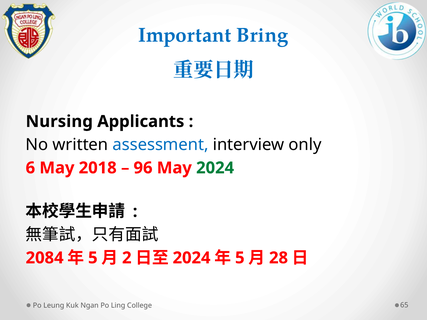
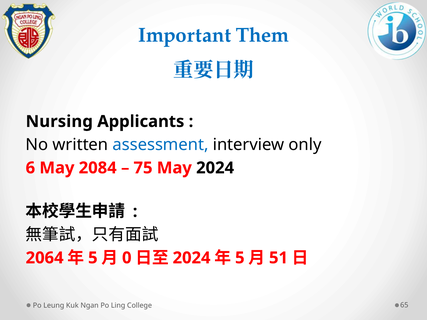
Bring: Bring -> Them (263, 35)
2018: 2018 -> 2084 (98, 168)
96: 96 -> 75 (143, 168)
2024 colour: green -> black (215, 168)
2084: 2084 -> 2064 (45, 258)
2: 2 -> 0 (127, 258)
28: 28 -> 51 (279, 258)
